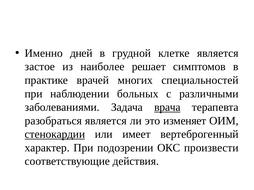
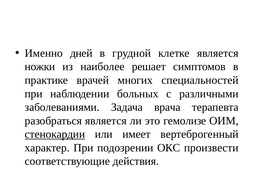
застое: застое -> ножки (40, 67)
врача underline: present -> none (167, 107)
изменяет: изменяет -> гемолизе (185, 121)
